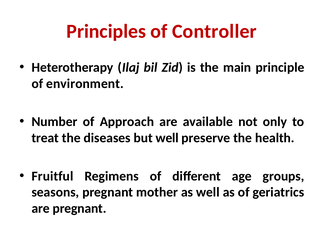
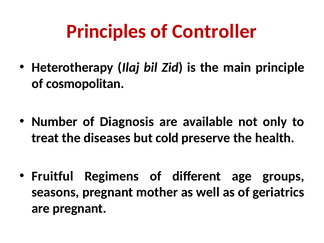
environment: environment -> cosmopolitan (85, 84)
Approach: Approach -> Diagnosis (127, 122)
but well: well -> cold (167, 138)
